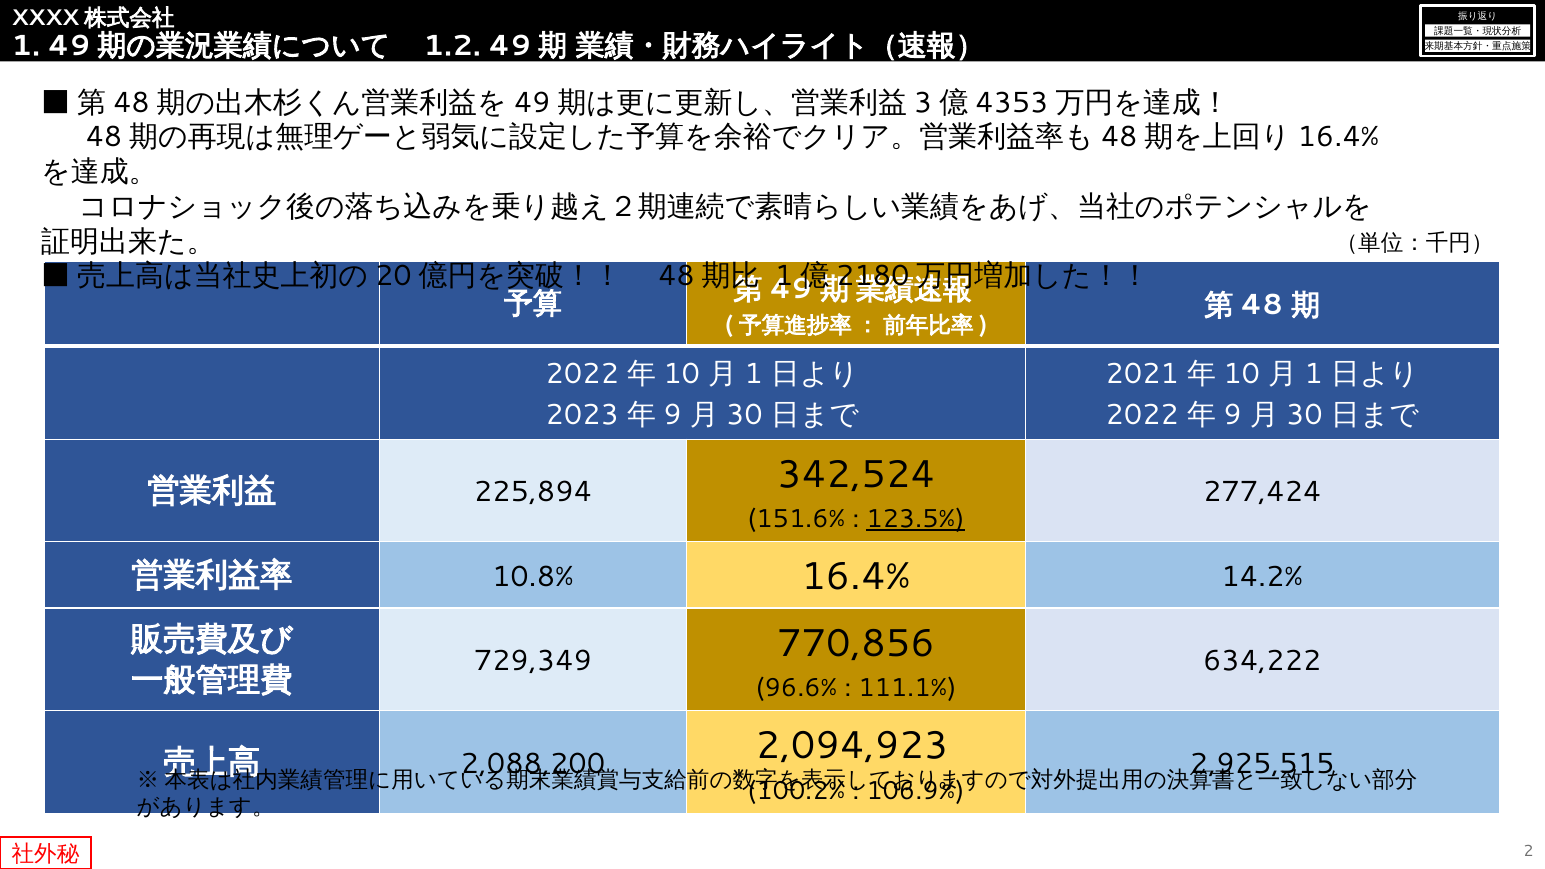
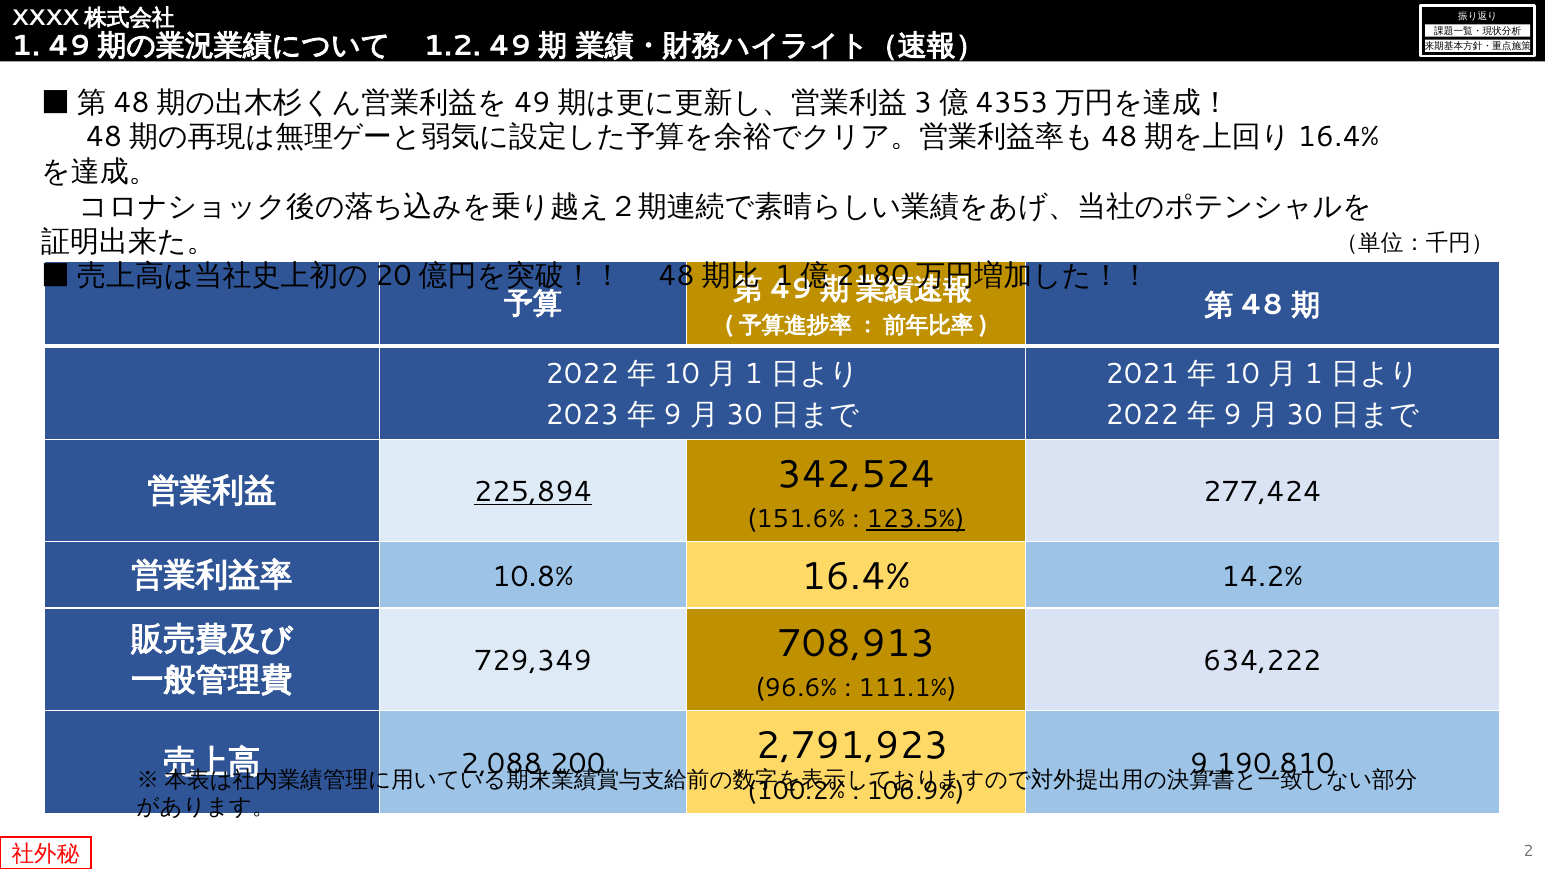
225,894 underline: none -> present (533, 492)
770,856: 770,856 -> 708,913 (856, 643)
2,094,923: 2,094,923 -> 2,791,923 (852, 746)
2,925,515: 2,925,515 -> 9,190,810 (1262, 764)
